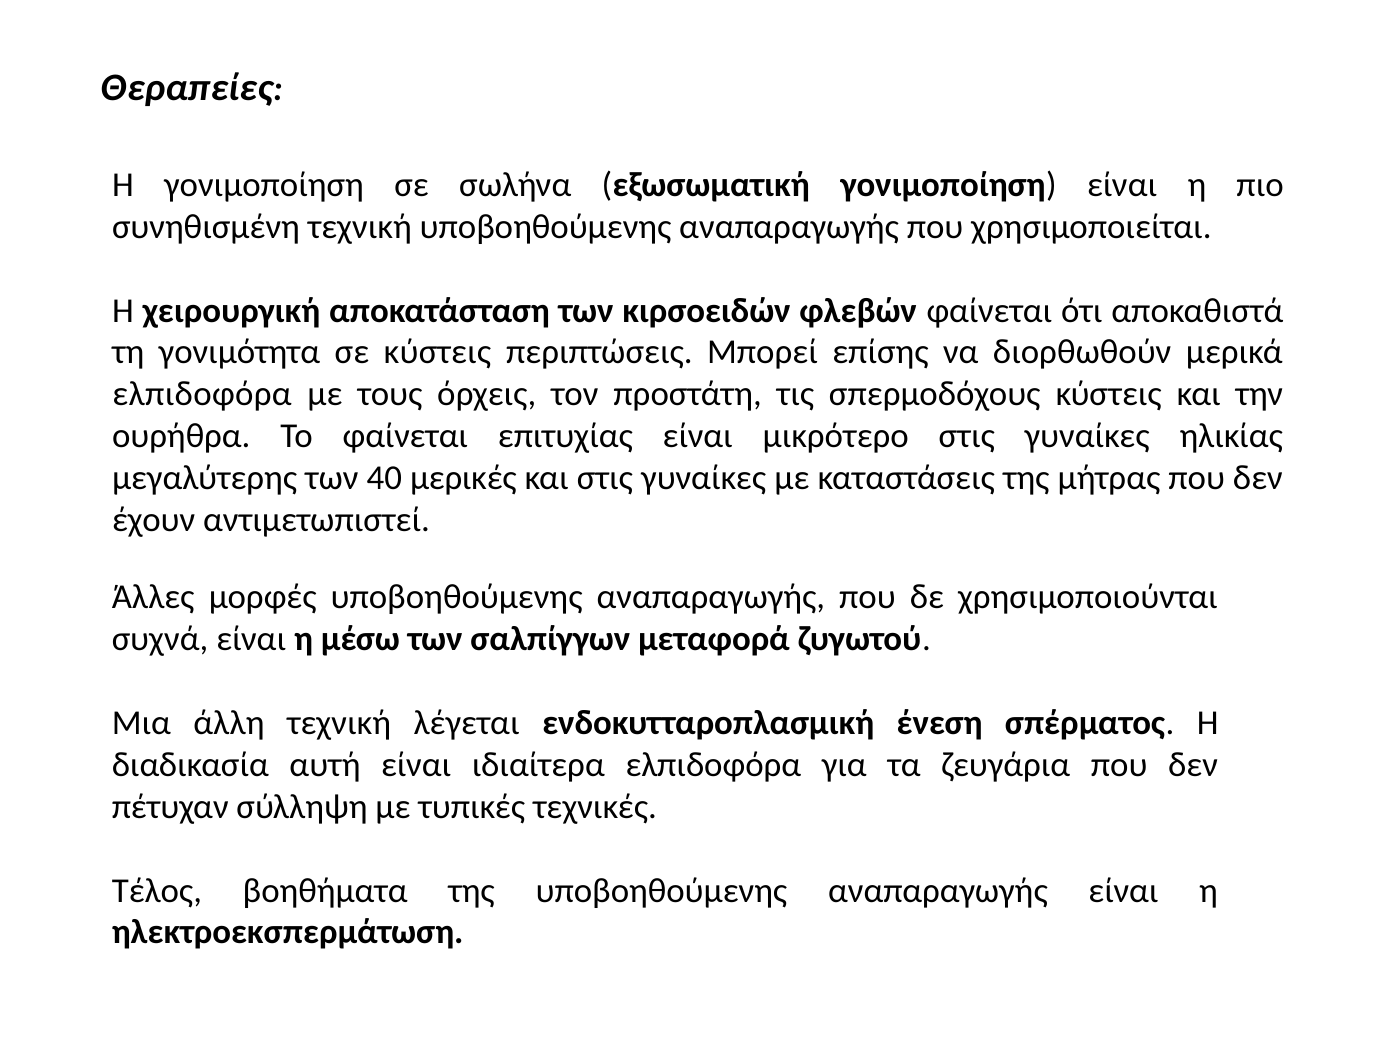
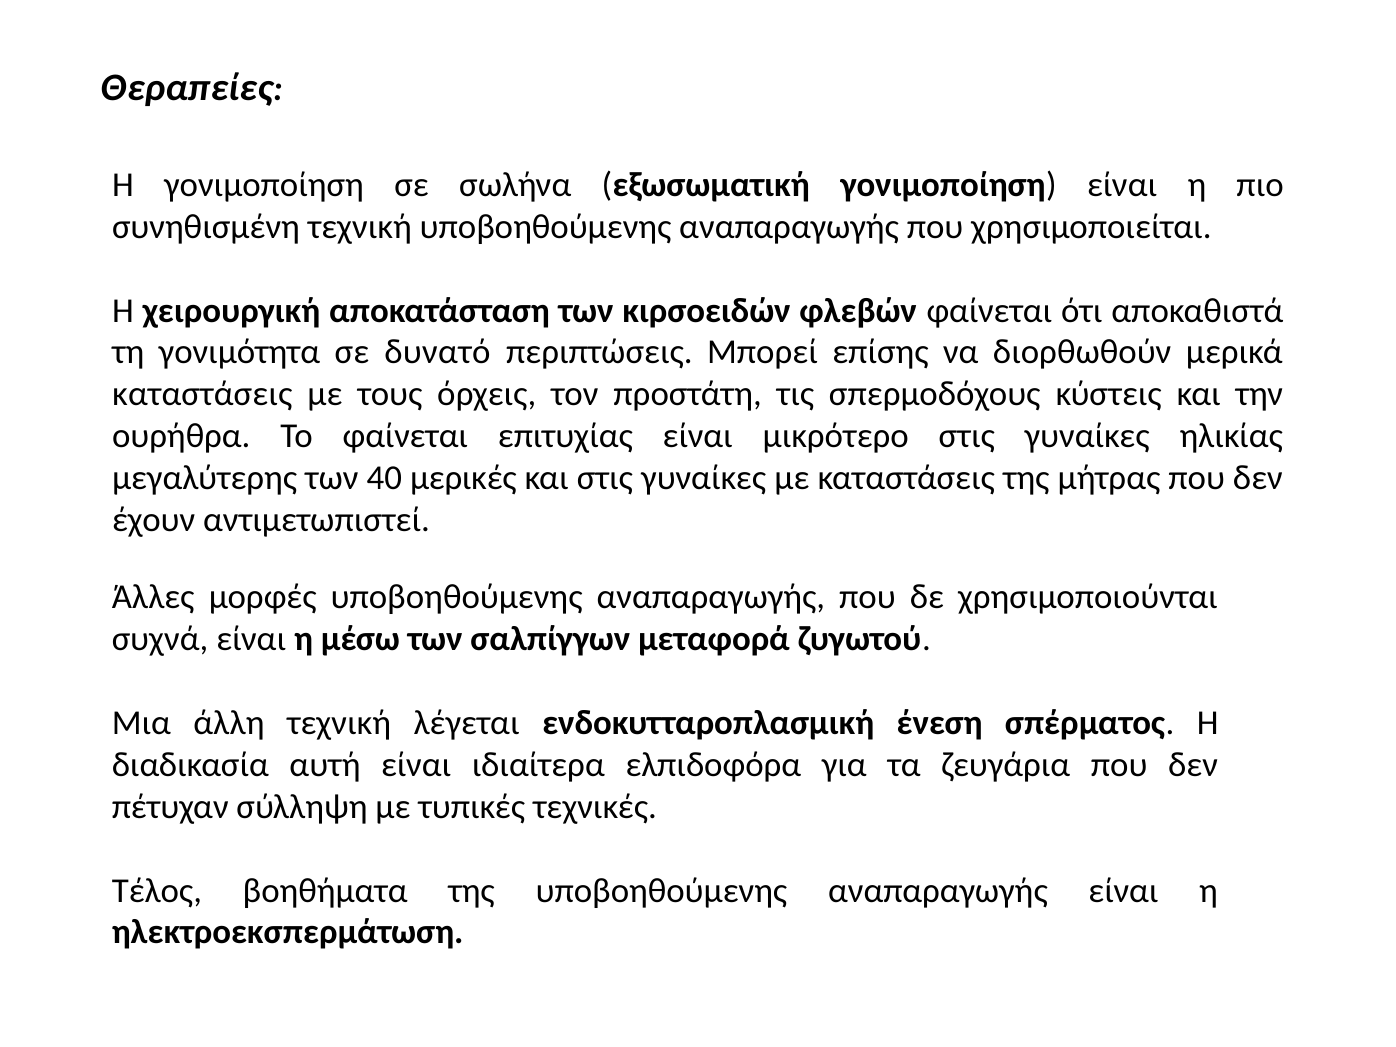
σε κύστεις: κύστεις -> δυνατό (437, 352)
ελπιδοφόρα: ελπιδοφόρα -> καταστάσεις (202, 394)
